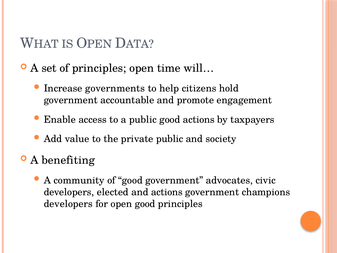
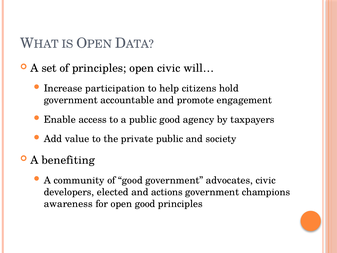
open time: time -> civic (169, 68)
governments: governments -> participation (115, 88)
good actions: actions -> agency (199, 119)
developers: developers -> awareness (68, 204)
